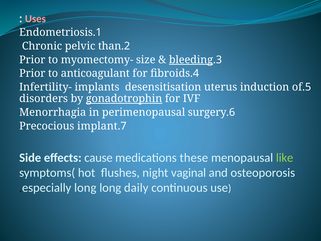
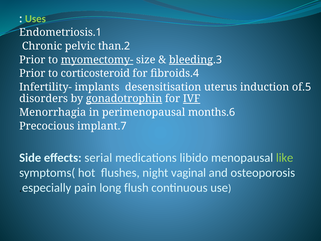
Uses colour: pink -> light green (35, 19)
myomectomy- underline: none -> present (97, 60)
anticoagulant: anticoagulant -> corticosteroid (95, 73)
IVF underline: none -> present (192, 99)
surgery: surgery -> months (207, 112)
cause: cause -> serial (98, 158)
these: these -> libido (194, 158)
especially long: long -> pain (85, 188)
daily: daily -> flush (136, 188)
